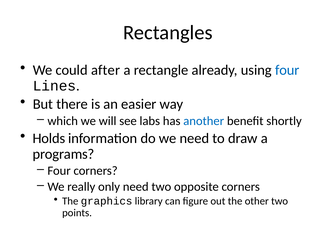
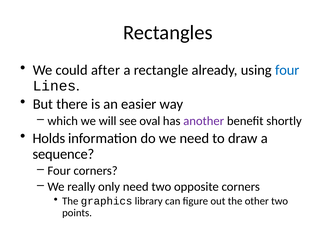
labs: labs -> oval (150, 121)
another colour: blue -> purple (204, 121)
programs: programs -> sequence (63, 154)
